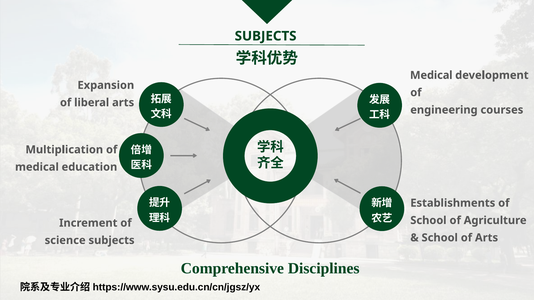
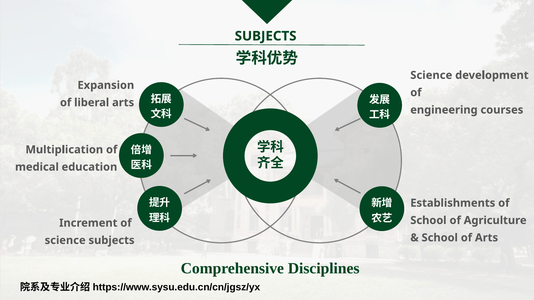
Medical: Medical -> Science (431, 75)
